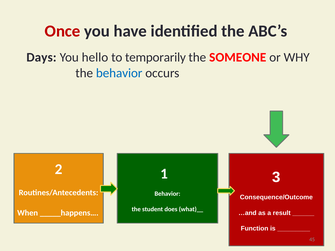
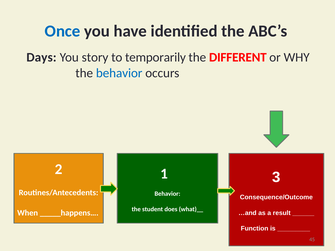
Once colour: red -> blue (63, 31)
hello: hello -> story (95, 58)
SOMEONE: SOMEONE -> DIFFERENT (238, 58)
